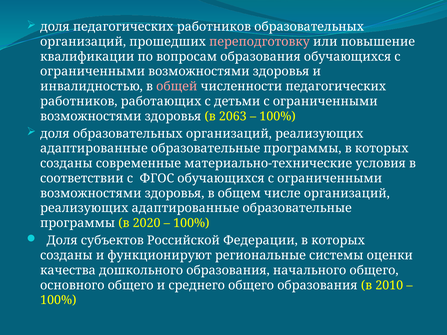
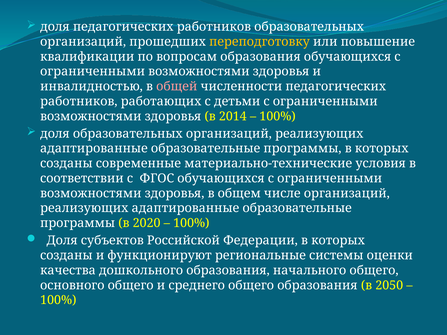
переподготовку colour: pink -> yellow (259, 42)
2063: 2063 -> 2014 (233, 116)
2010: 2010 -> 2050 (389, 285)
